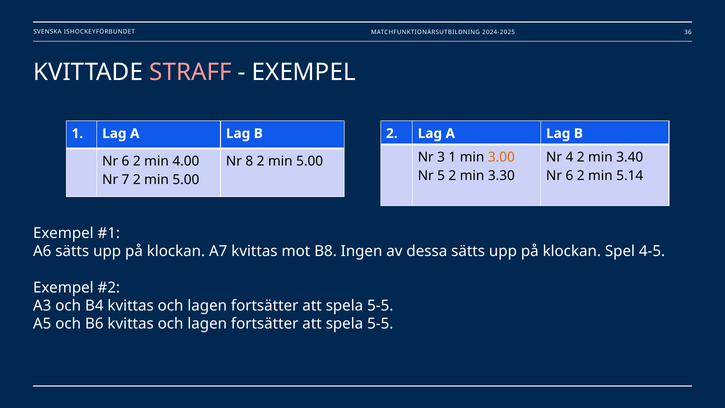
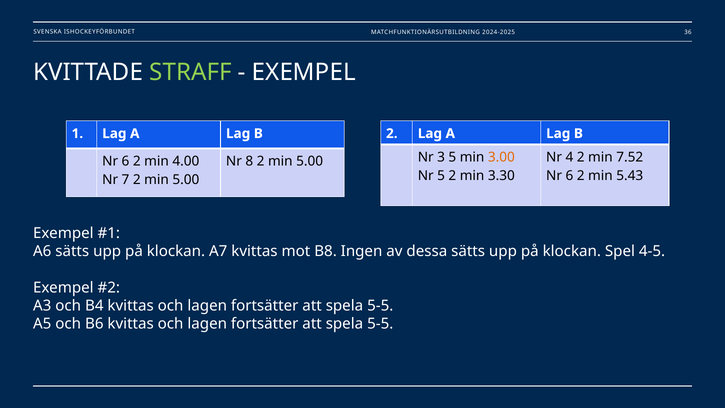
STRAFF colour: pink -> light green (190, 72)
3 1: 1 -> 5 (452, 157)
3.40: 3.40 -> 7.52 (630, 157)
5.14: 5.14 -> 5.43 (630, 176)
